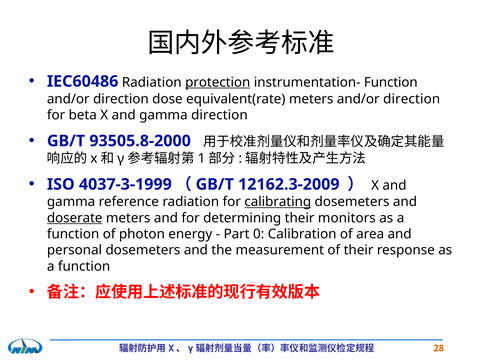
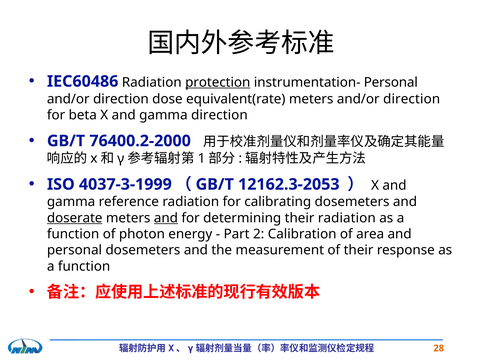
instrumentation- Function: Function -> Personal (391, 82)
93505.8-2000: 93505.8-2000 -> 76400.2-2000 (140, 141)
12162.3-2009: 12162.3-2009 -> 12162.3-2053 (289, 184)
calibrating underline: present -> none (278, 202)
and underline: none -> present (166, 218)
their monitors: monitors -> radiation (347, 218)
0: 0 -> 2 (259, 234)
